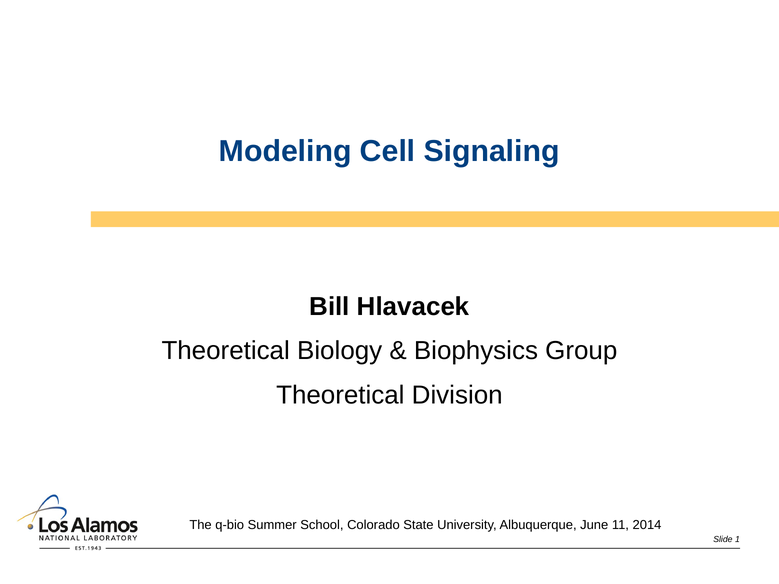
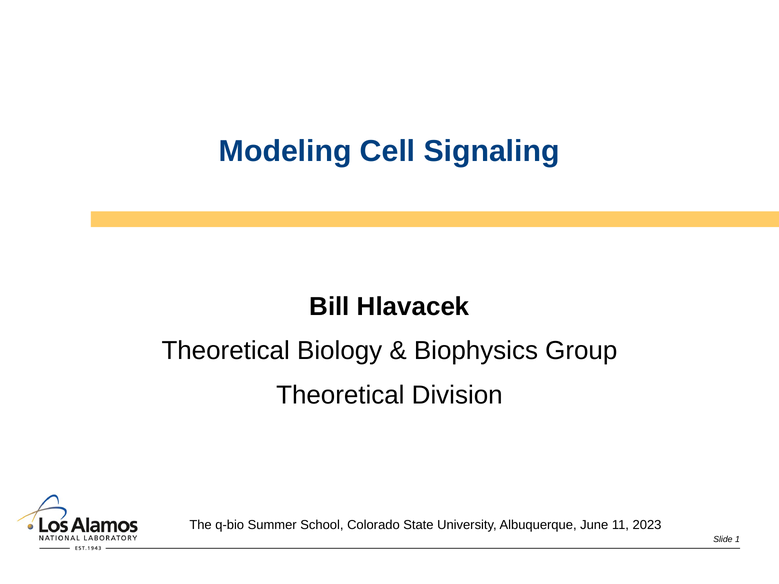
2014: 2014 -> 2023 (647, 525)
